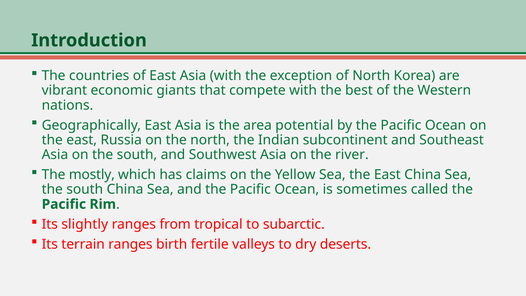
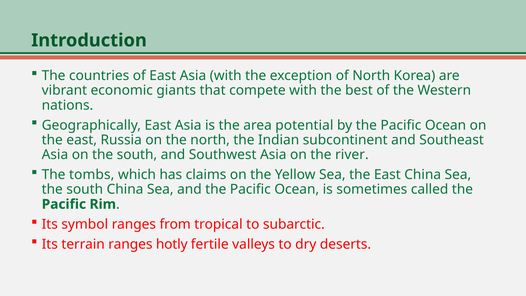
mostly: mostly -> tombs (92, 175)
slightly: slightly -> symbol (85, 224)
birth: birth -> hotly (172, 244)
